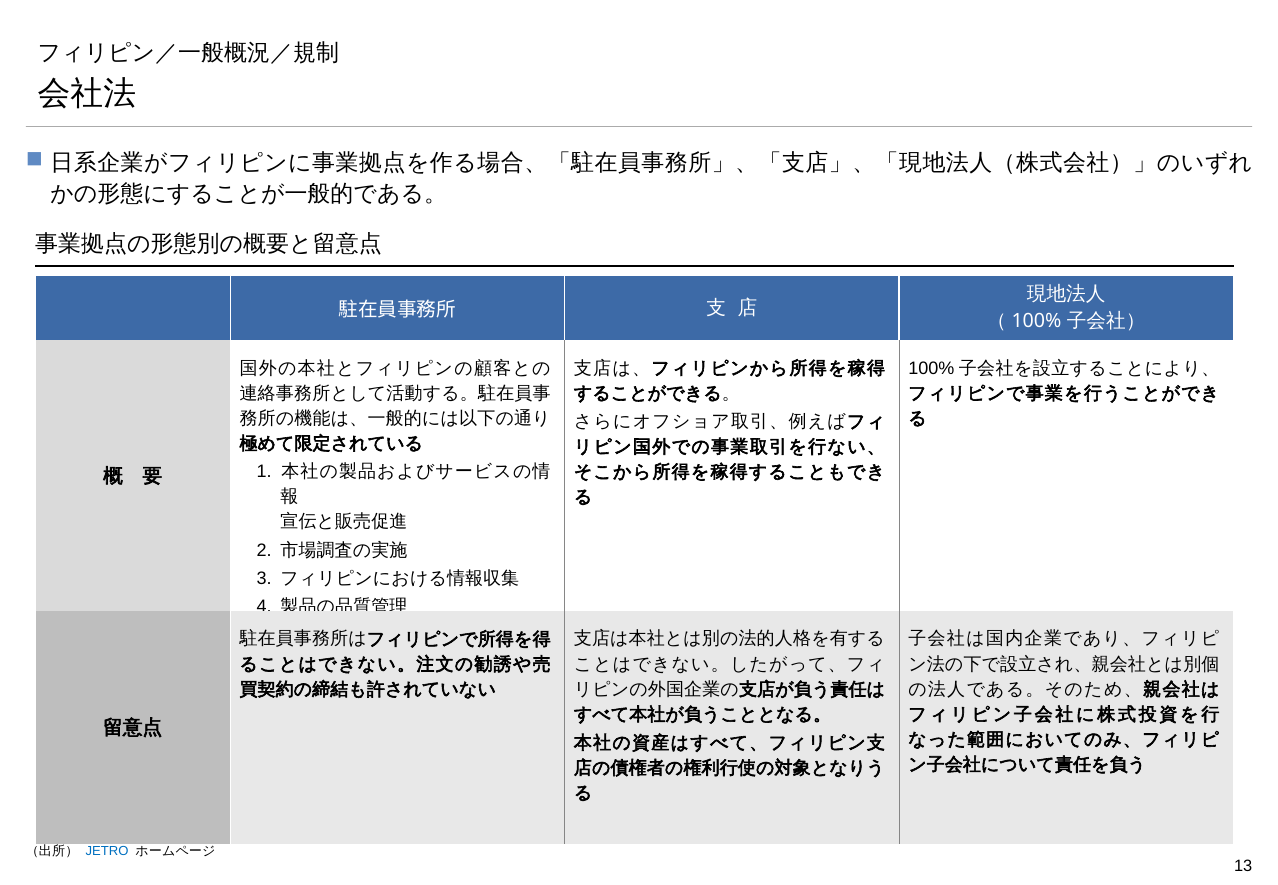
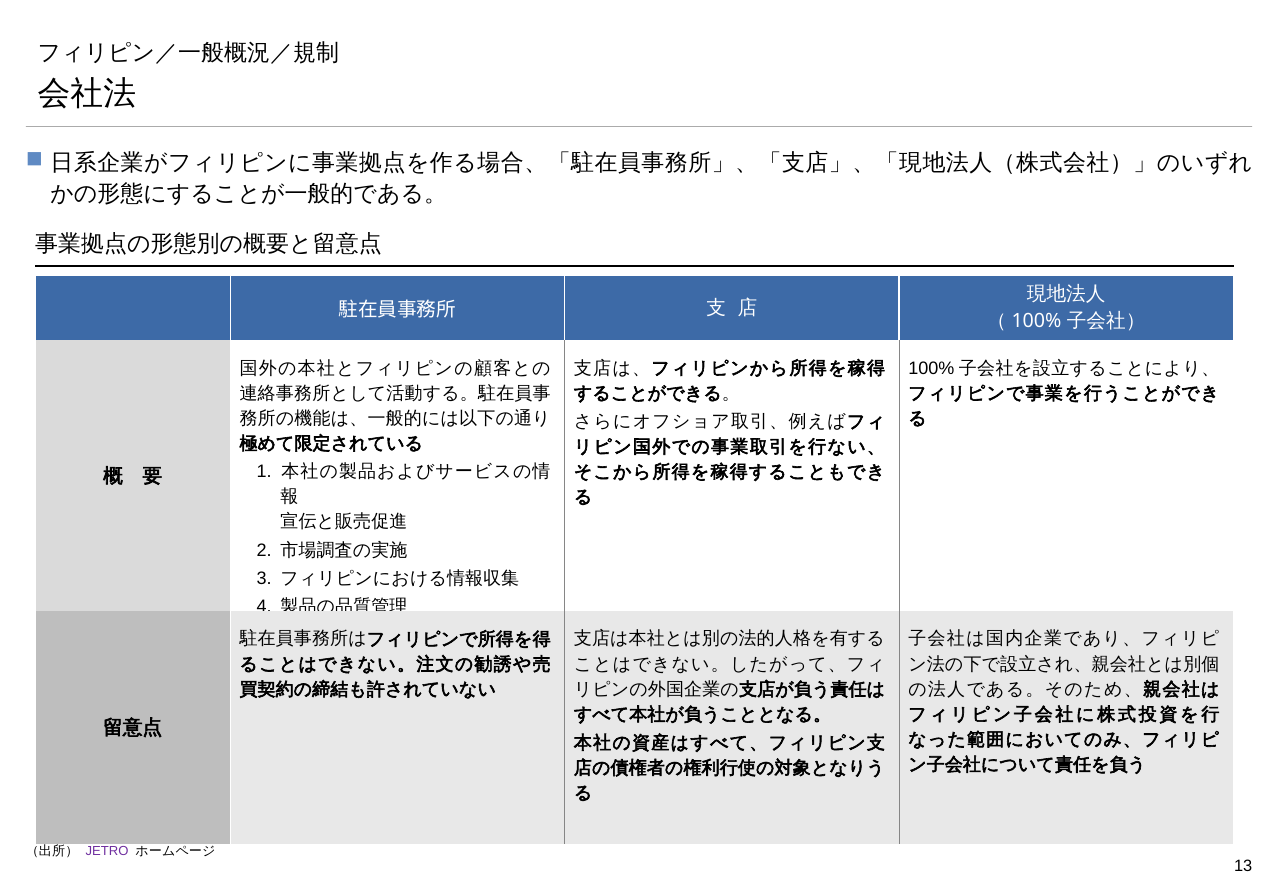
JETRO colour: blue -> purple (107, 851)
